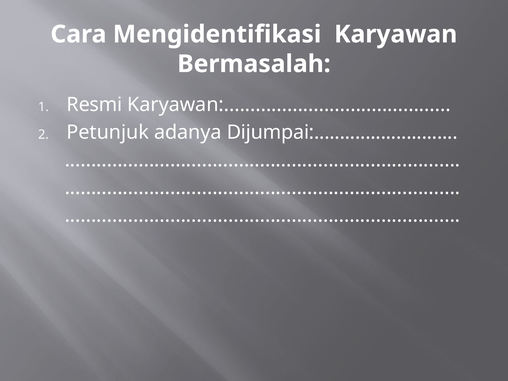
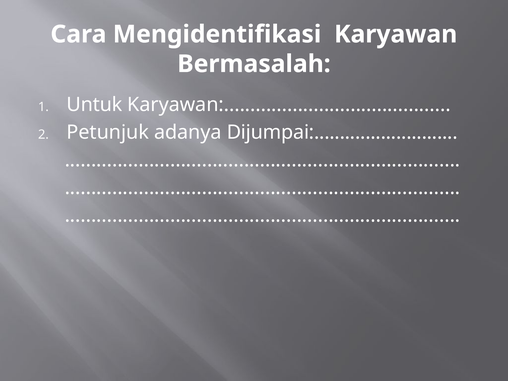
Resmi: Resmi -> Untuk (94, 105)
